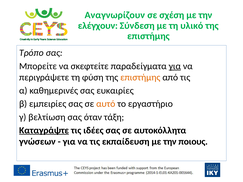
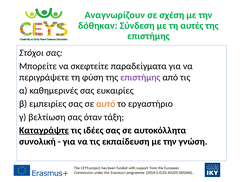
ελέγχουν: ελέγχουν -> δόθηκαν (98, 26)
υλικό: υλικό -> αυτές (192, 26)
Τρόπο: Τρόπο -> Στόχοι (31, 53)
για underline: present -> none (175, 66)
επιστήμης colour: orange -> purple (140, 78)
γνώσεων: γνώσεων -> συνολική (37, 142)
ποιους: ποιους -> γνώση (193, 142)
